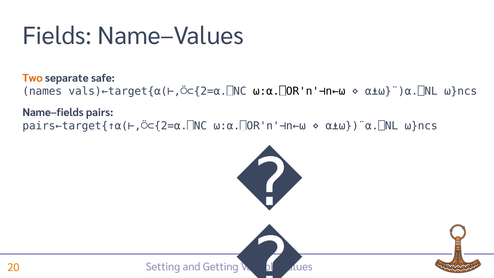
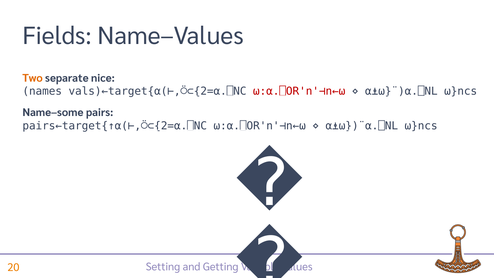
safe: safe -> nice (103, 78)
⍵:⍺.⎕OR'n'⊣n←⍵ colour: black -> red (299, 91)
Name–fields: Name–fields -> Name–some (53, 113)
